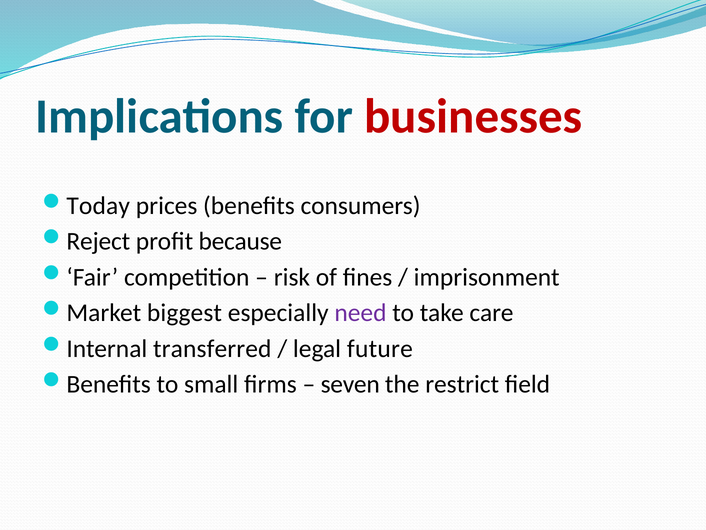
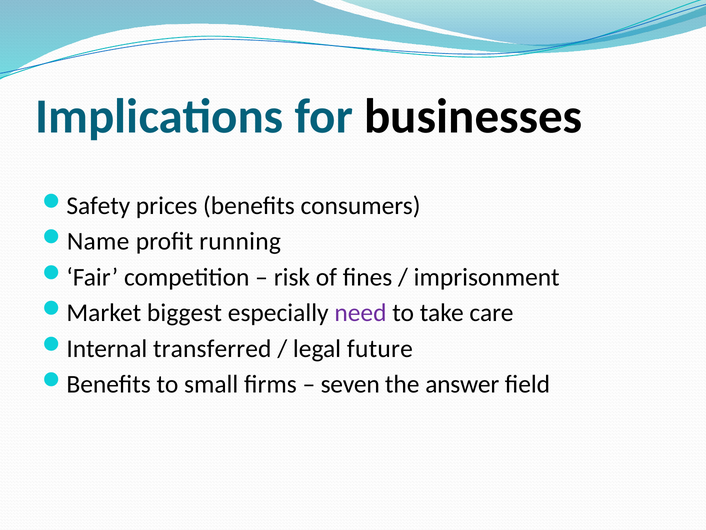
businesses colour: red -> black (473, 117)
Today: Today -> Safety (98, 206)
Reject: Reject -> Name (98, 241)
because: because -> running (240, 241)
restrict: restrict -> answer (462, 384)
